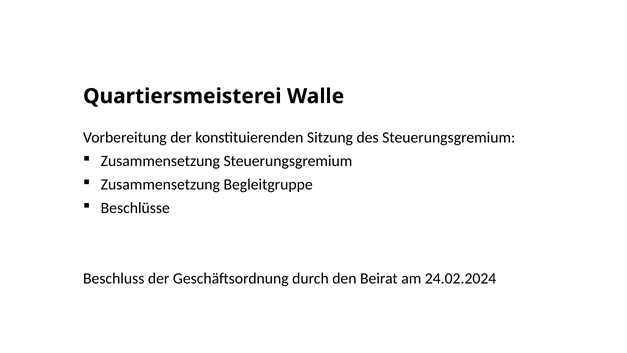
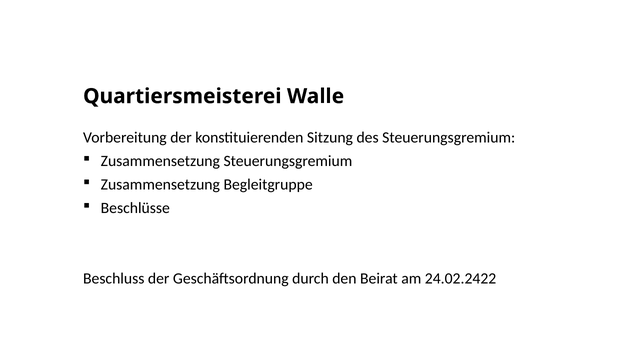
24.02.2024: 24.02.2024 -> 24.02.2422 (461, 278)
